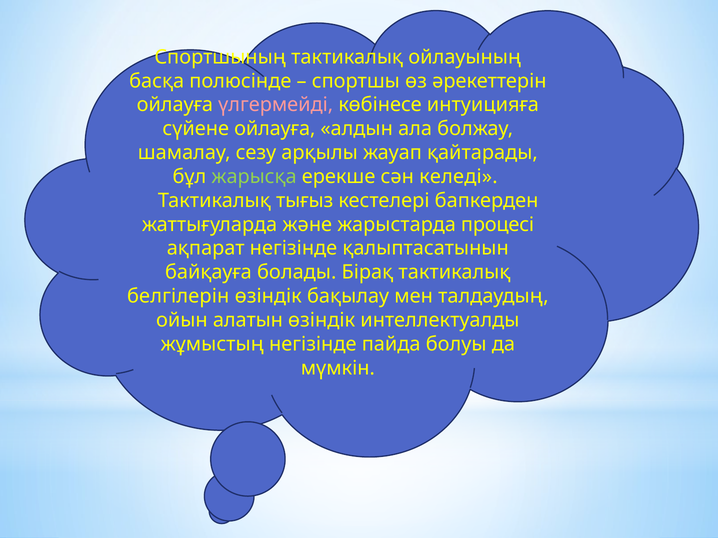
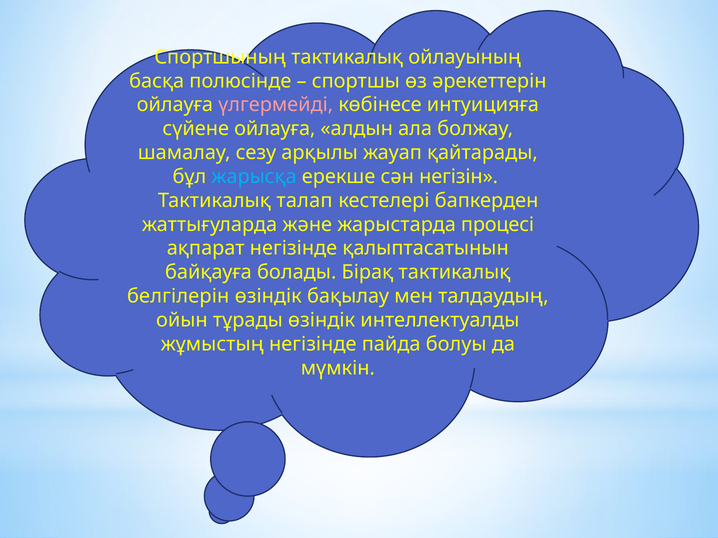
жарысқа colour: light green -> light blue (254, 177)
келеді: келеді -> негізін (459, 177)
тығыз: тығыз -> талап (305, 201)
алатын: алатын -> тұрады (248, 320)
